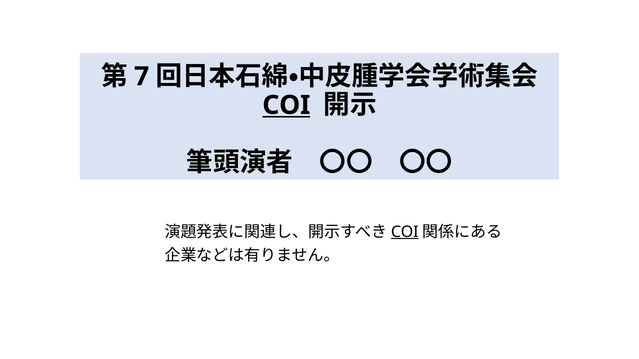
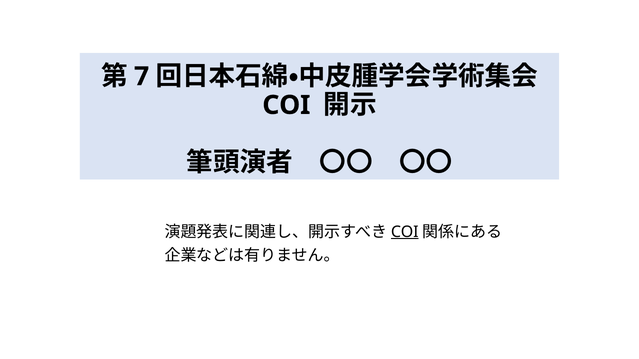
COI underline: present -> none (286, 105)
